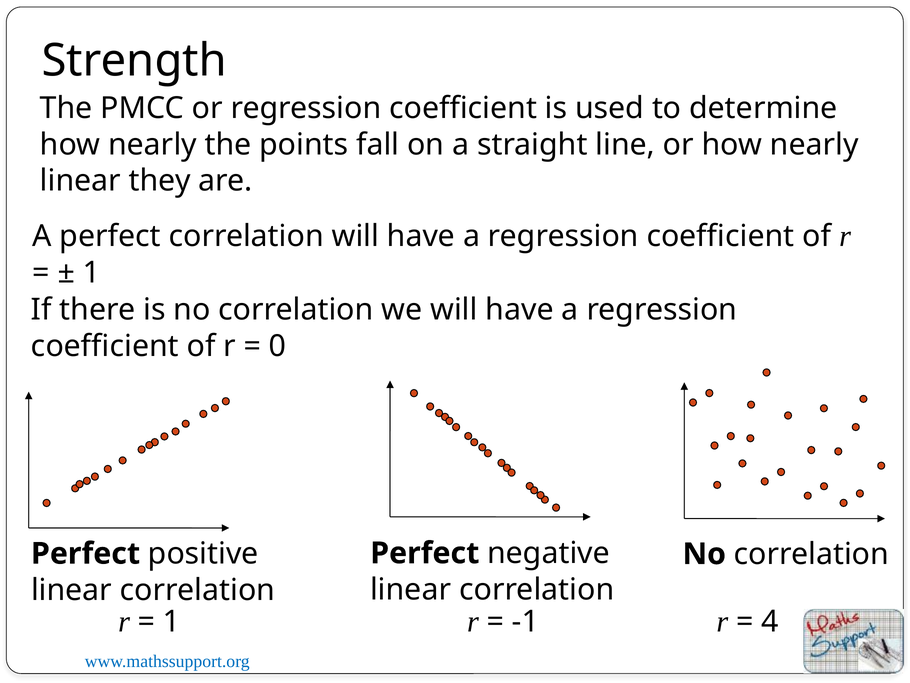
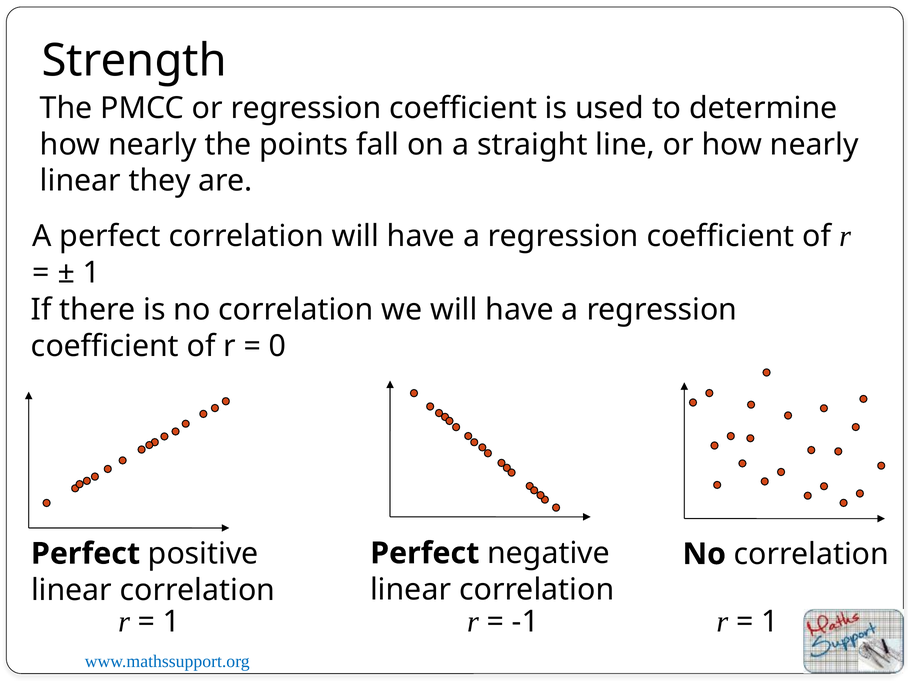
4: 4 -> 1 (770, 621)
